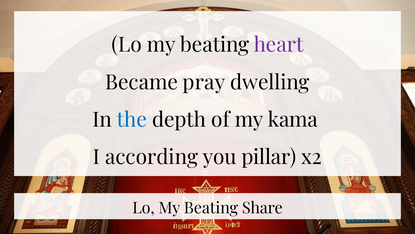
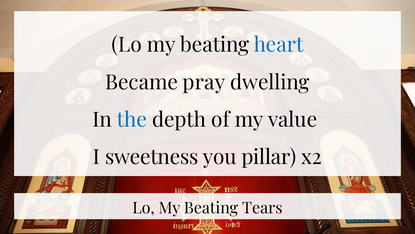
heart colour: purple -> blue (279, 45)
kama: kama -> value (293, 120)
according: according -> sweetness (152, 157)
Share: Share -> Tears (262, 208)
